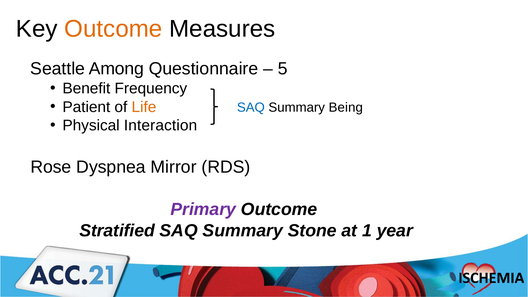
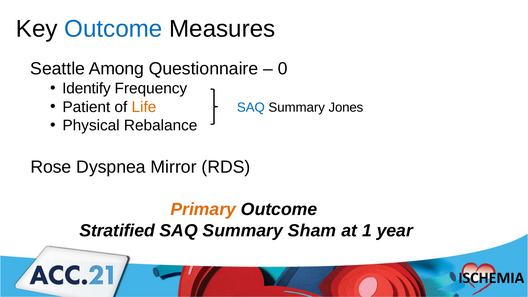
Outcome colour: orange -> blue (113, 29)
5: 5 -> 0 (283, 69)
Benefit: Benefit -> Identify (86, 89)
Being: Being -> Jones (346, 107)
Interaction: Interaction -> Rebalance (161, 125)
Primary colour: purple -> orange (203, 209)
Stone: Stone -> Sham (312, 231)
